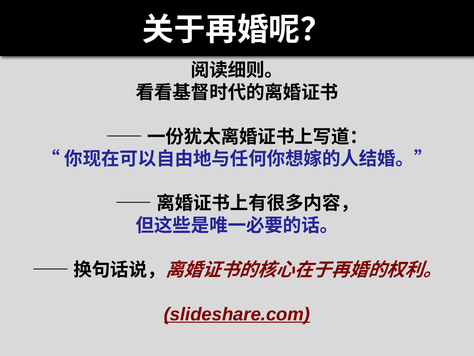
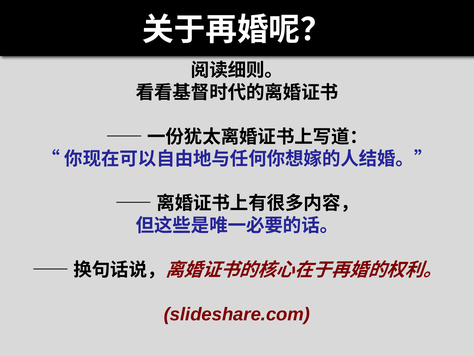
slideshare.com underline: present -> none (237, 314)
